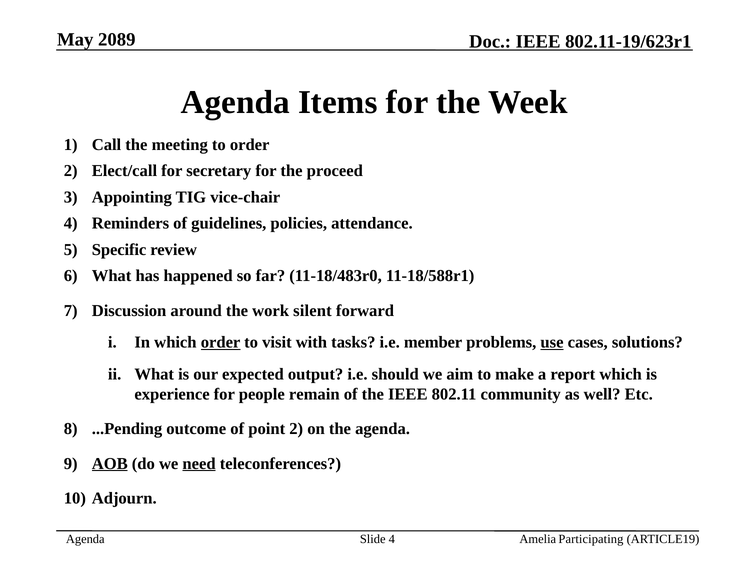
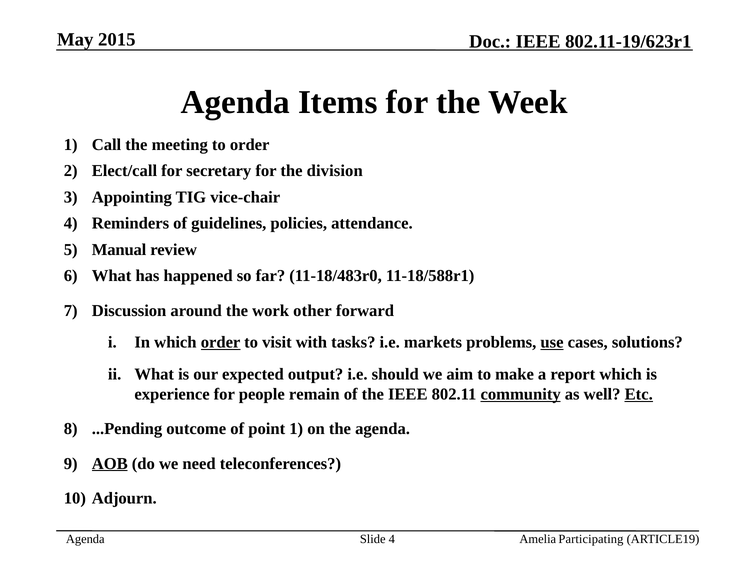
2089: 2089 -> 2015 (117, 40)
proceed: proceed -> division (335, 171)
Specific: Specific -> Manual (119, 250)
silent: silent -> other (312, 310)
member: member -> markets (433, 342)
community underline: none -> present (521, 394)
Etc underline: none -> present (639, 394)
point 2: 2 -> 1 (296, 429)
need underline: present -> none (199, 463)
